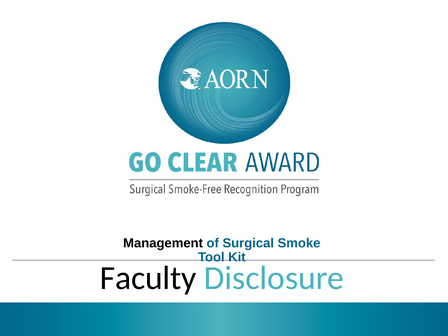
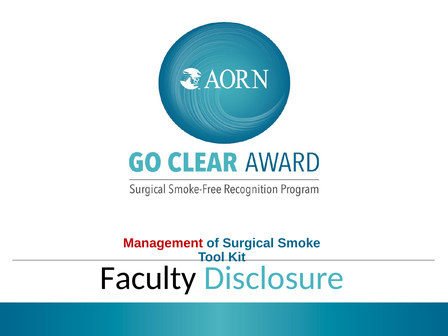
Management colour: black -> red (163, 243)
